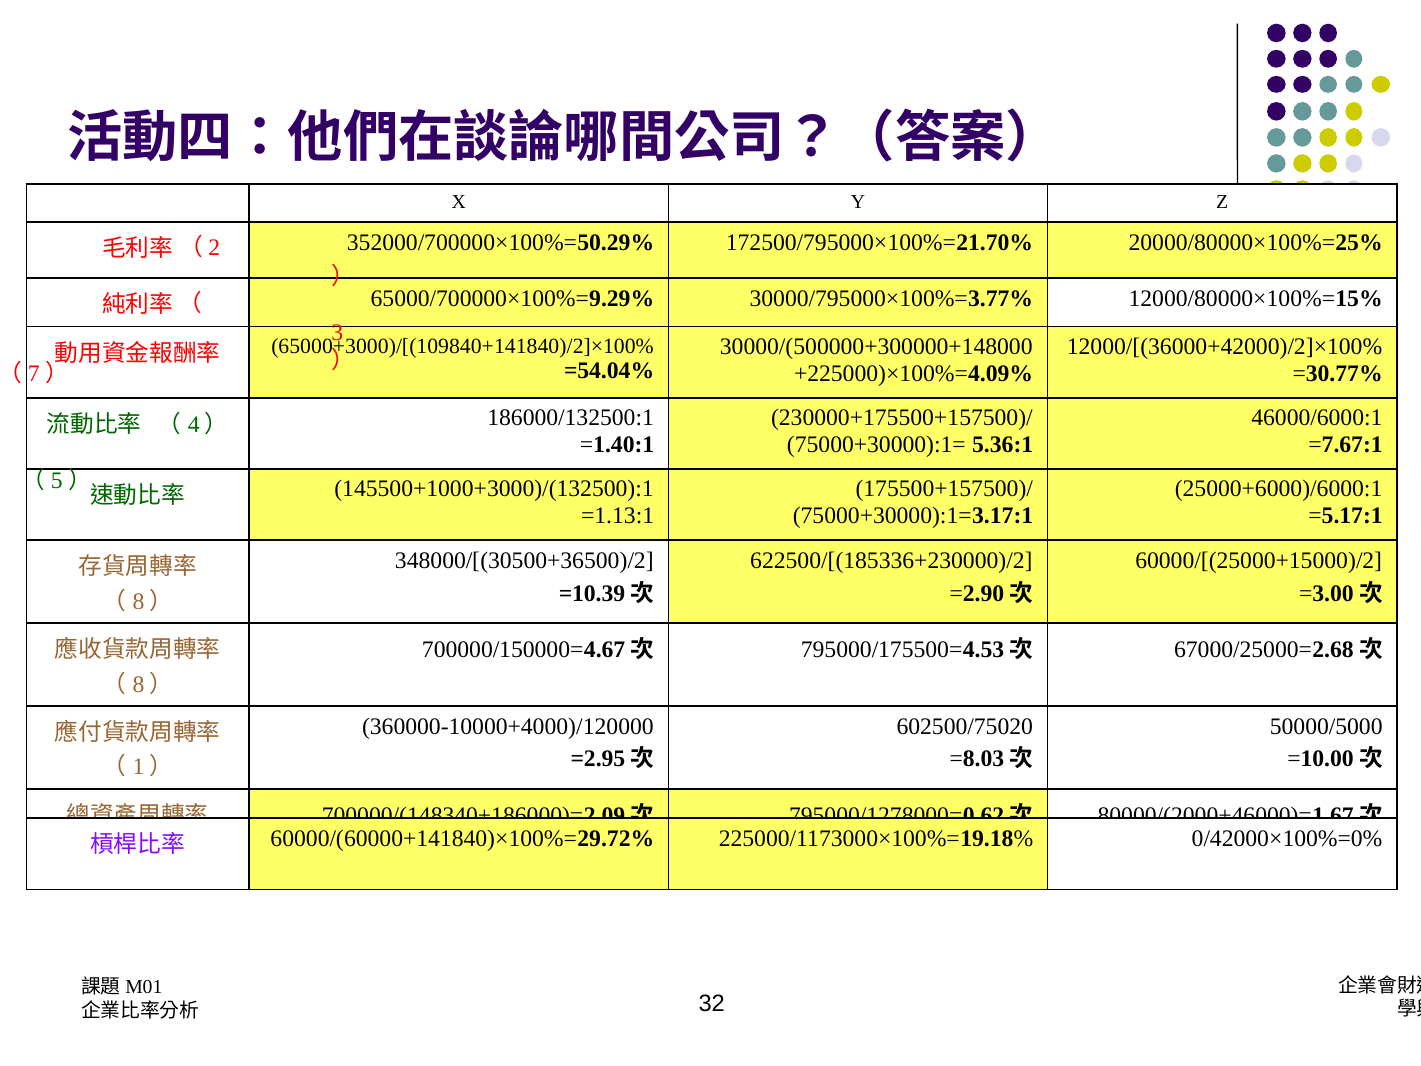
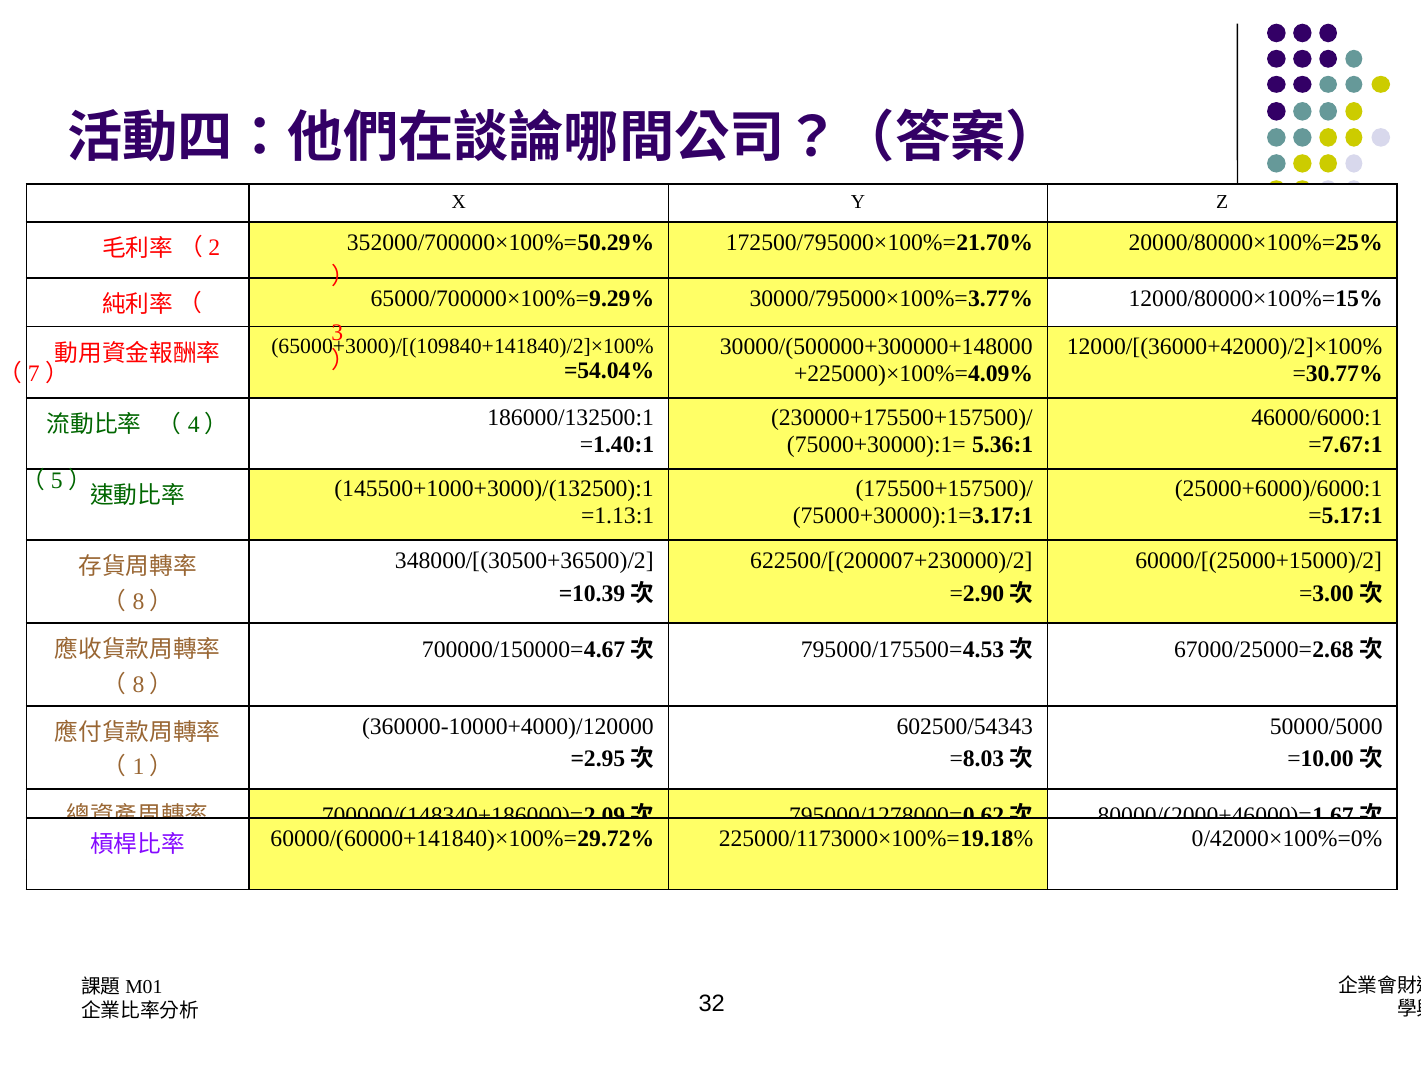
622500/[(185336+230000)/2: 622500/[(185336+230000)/2 -> 622500/[(200007+230000)/2 (891, 560)
602500/75020: 602500/75020 -> 602500/54343 (965, 726)
